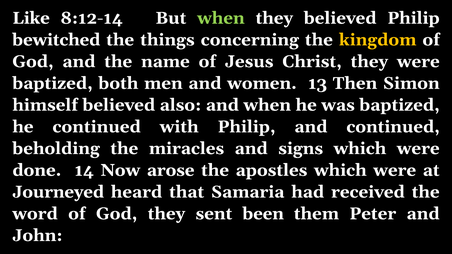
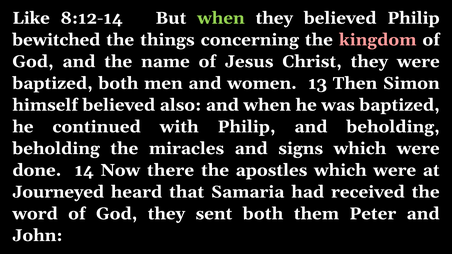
kingdom colour: yellow -> pink (378, 40)
and continued: continued -> beholding (393, 127)
arose: arose -> there (171, 170)
sent been: been -> both (263, 214)
